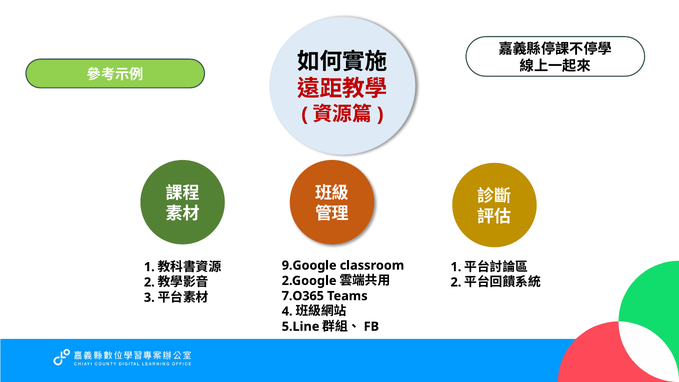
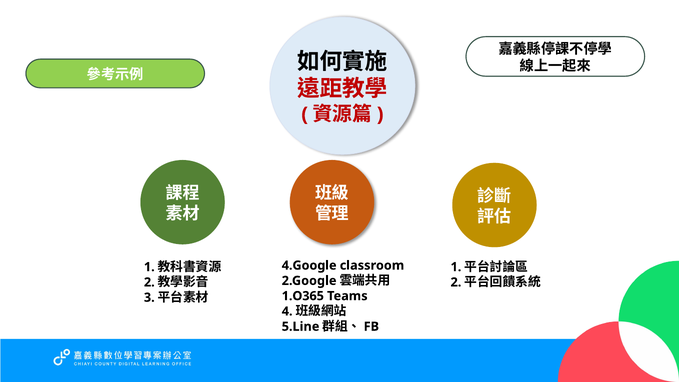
9.Google: 9.Google -> 4.Google (309, 265)
7.O365: 7.O365 -> 1.O365 (303, 296)
